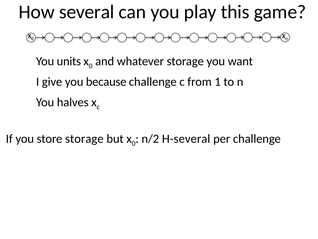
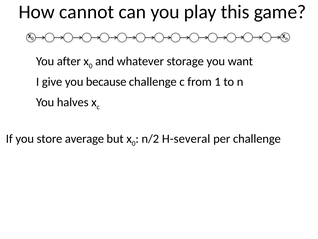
several: several -> cannot (87, 12)
units: units -> after (69, 61)
store storage: storage -> average (84, 139)
